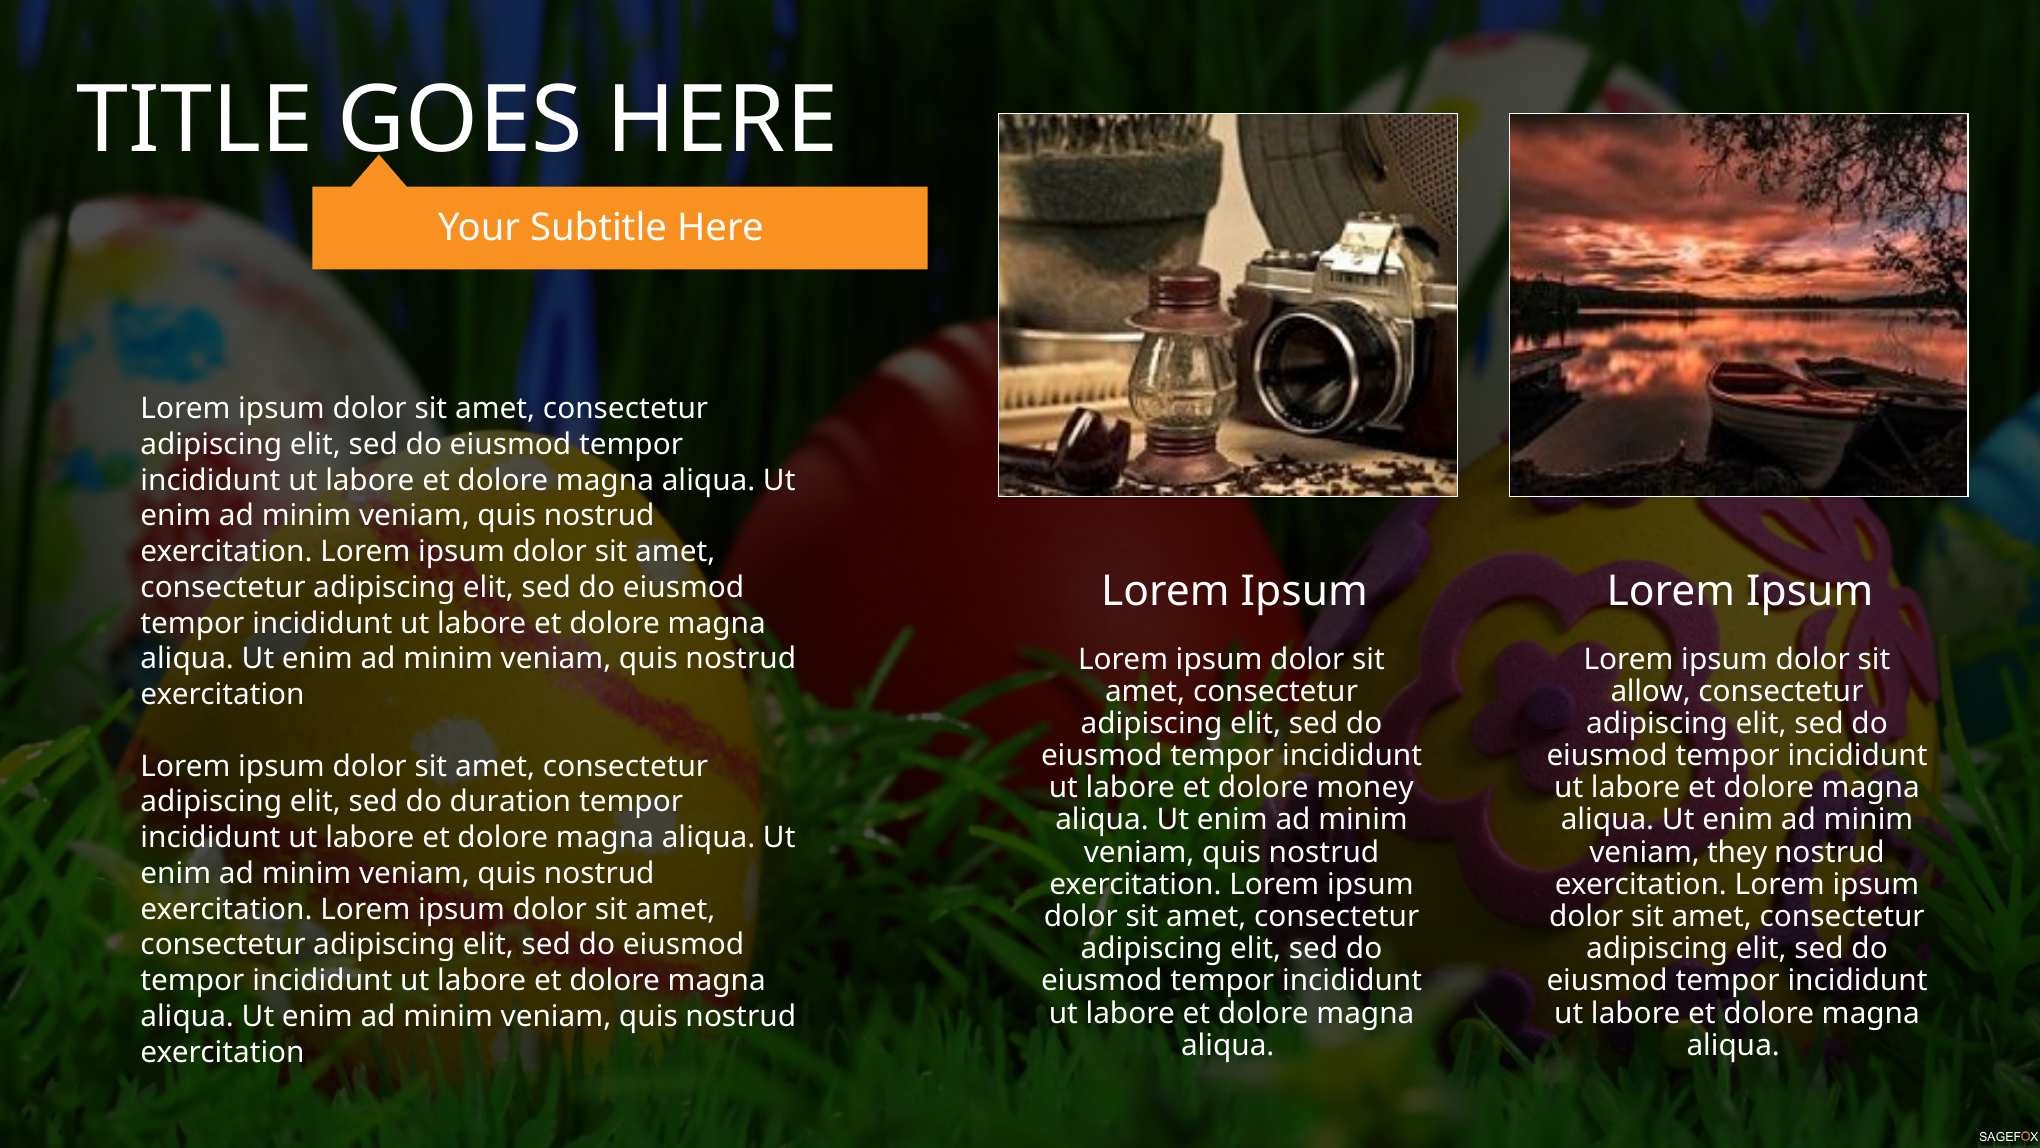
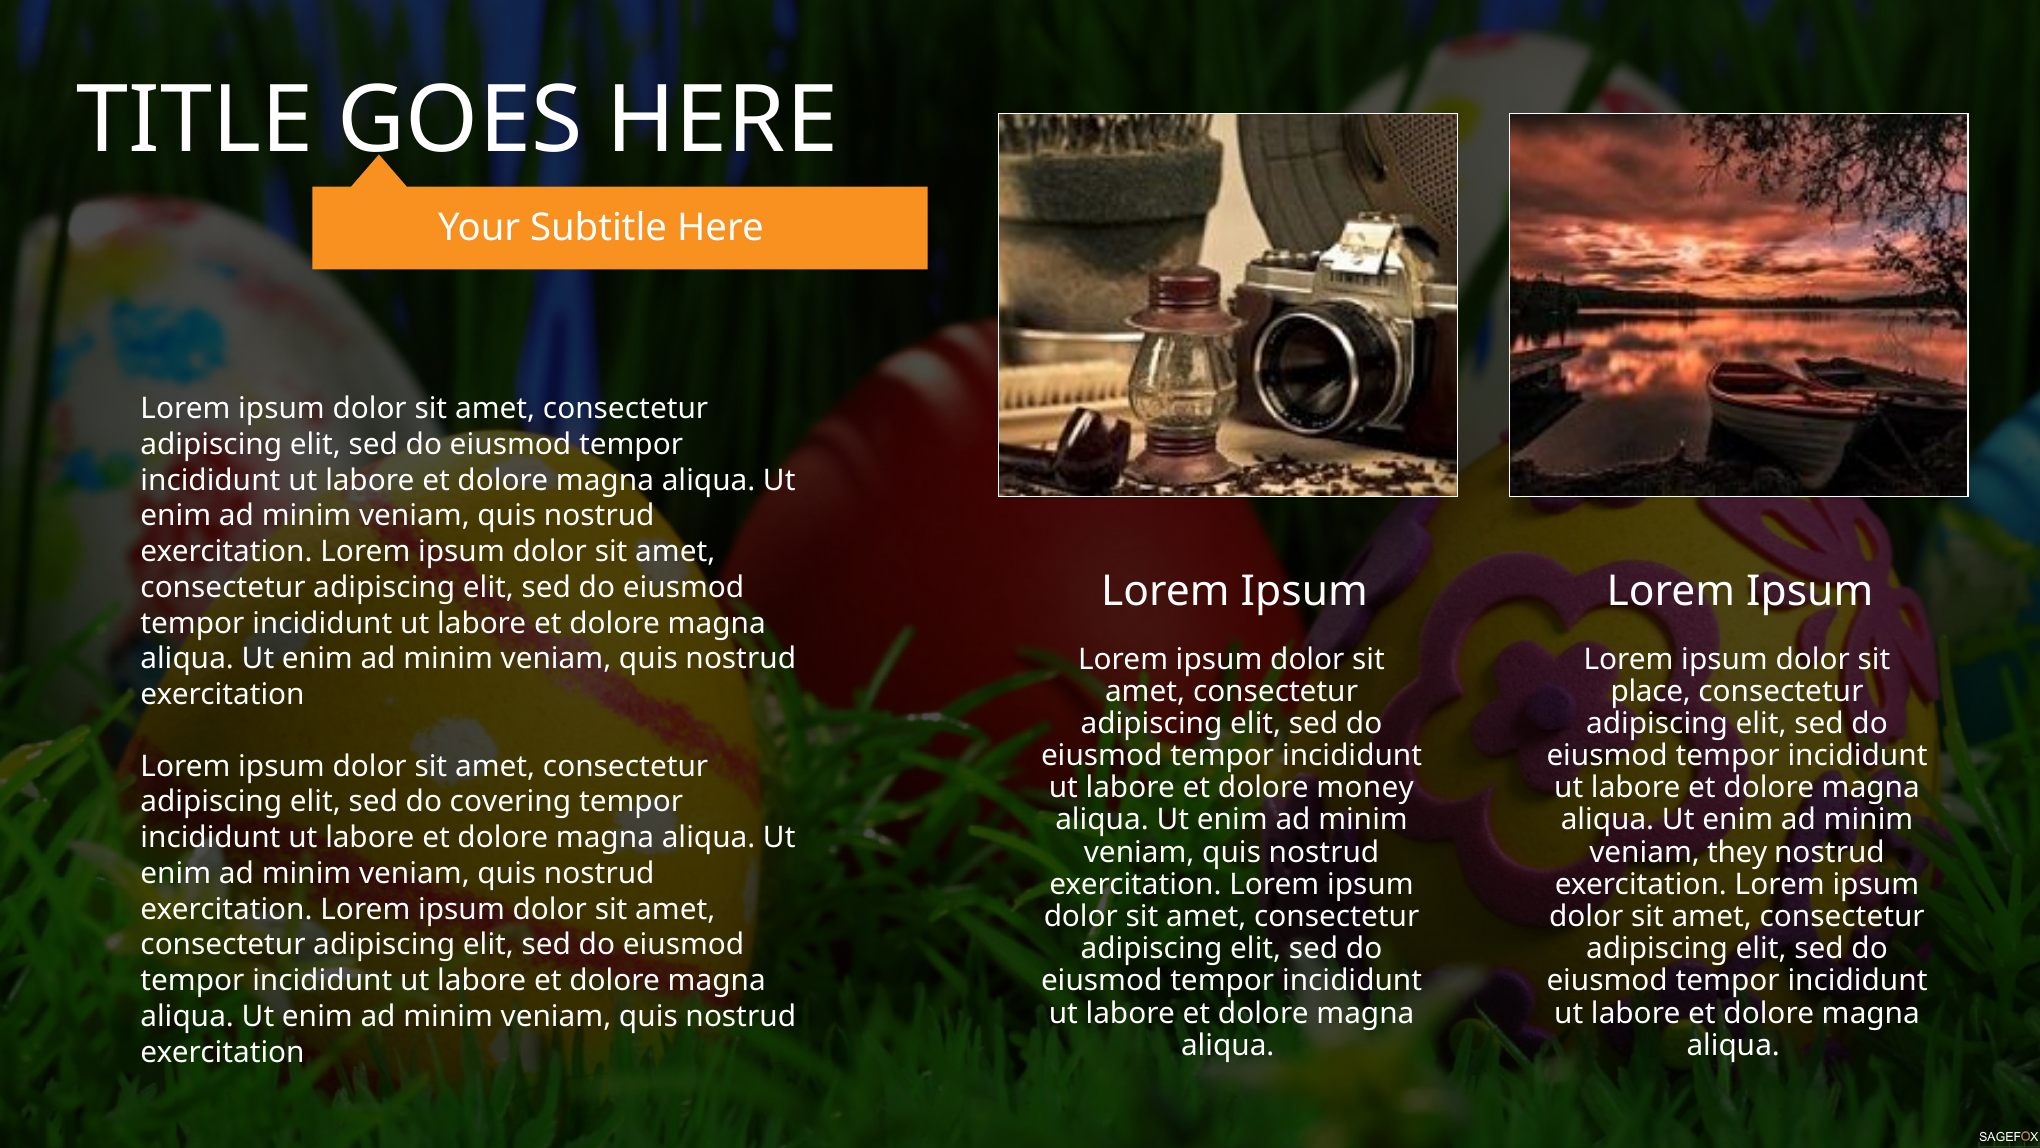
allow: allow -> place (1651, 691)
duration: duration -> covering (510, 802)
